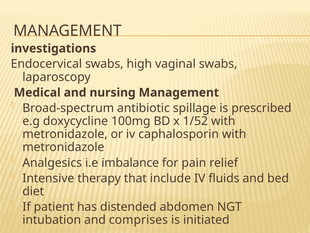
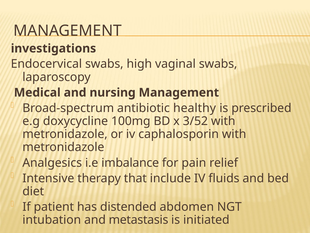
spillage: spillage -> healthy (195, 108)
1/52: 1/52 -> 3/52 (195, 121)
comprises: comprises -> metastasis (139, 219)
